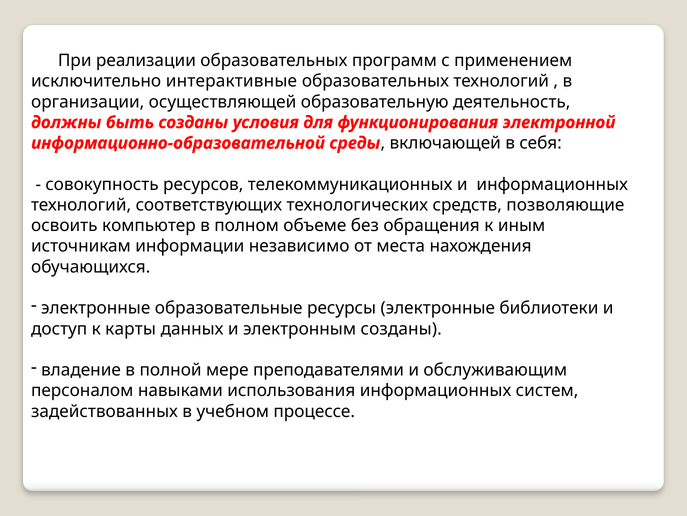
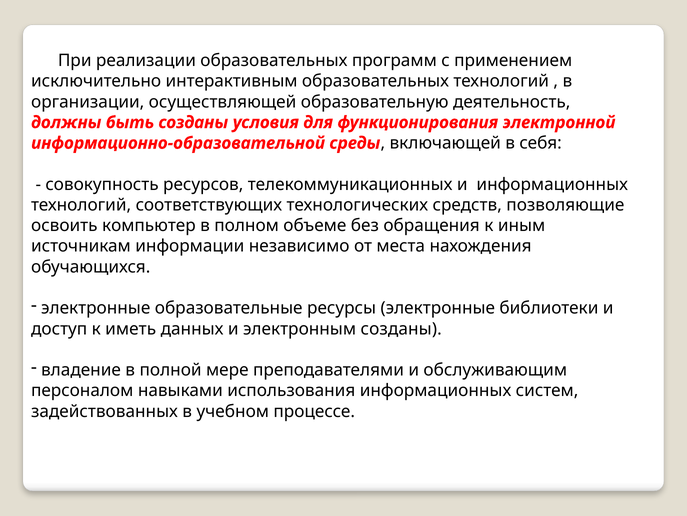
интерактивные: интерактивные -> интерактивным (232, 81)
карты: карты -> иметь (131, 328)
